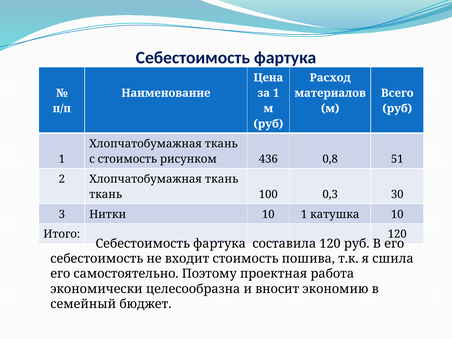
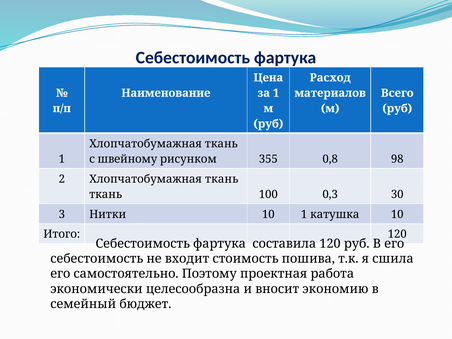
с стоимость: стоимость -> швейному (127, 159)
436: 436 -> 355 (268, 159)
51: 51 -> 98 (397, 159)
